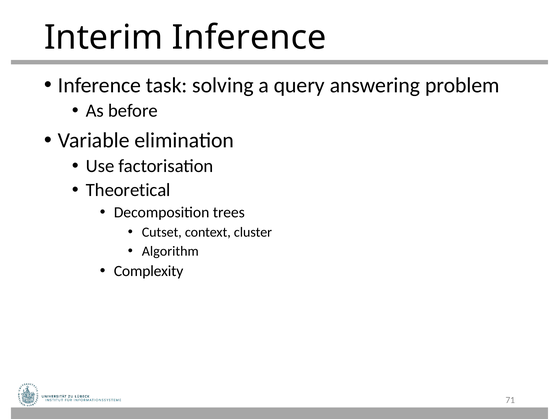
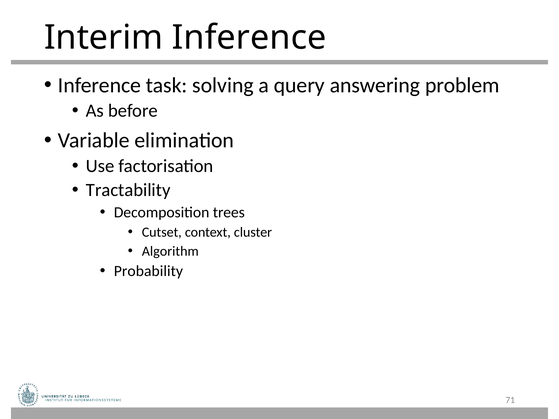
Theoretical: Theoretical -> Tractability (128, 190)
Complexity: Complexity -> Probability (148, 271)
